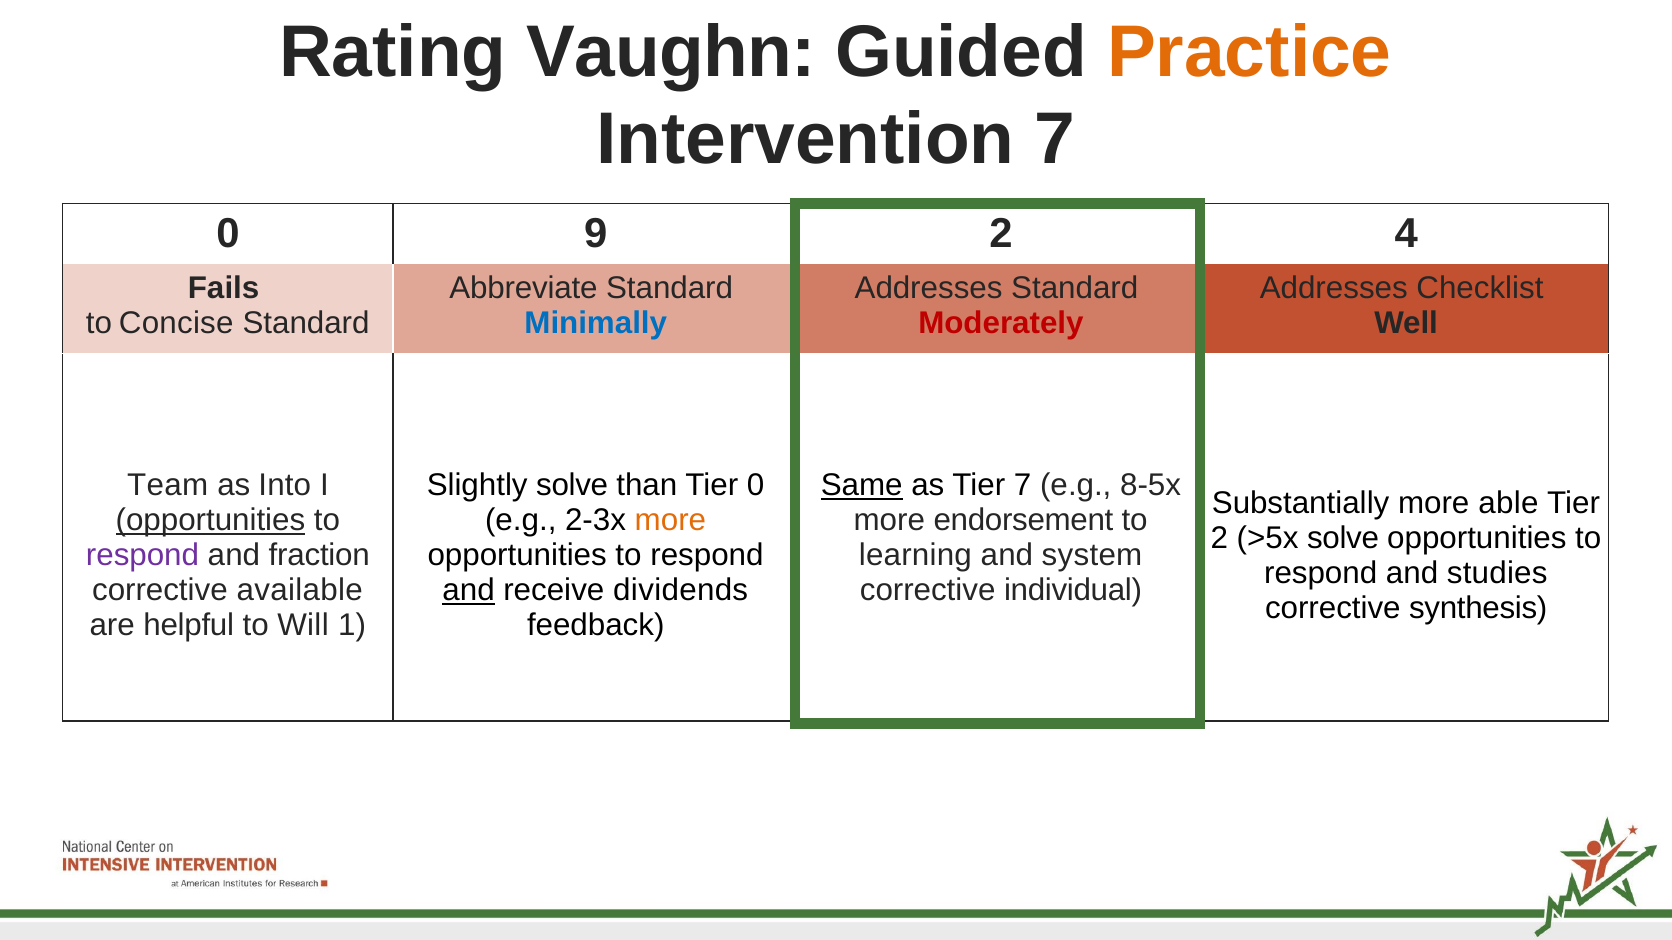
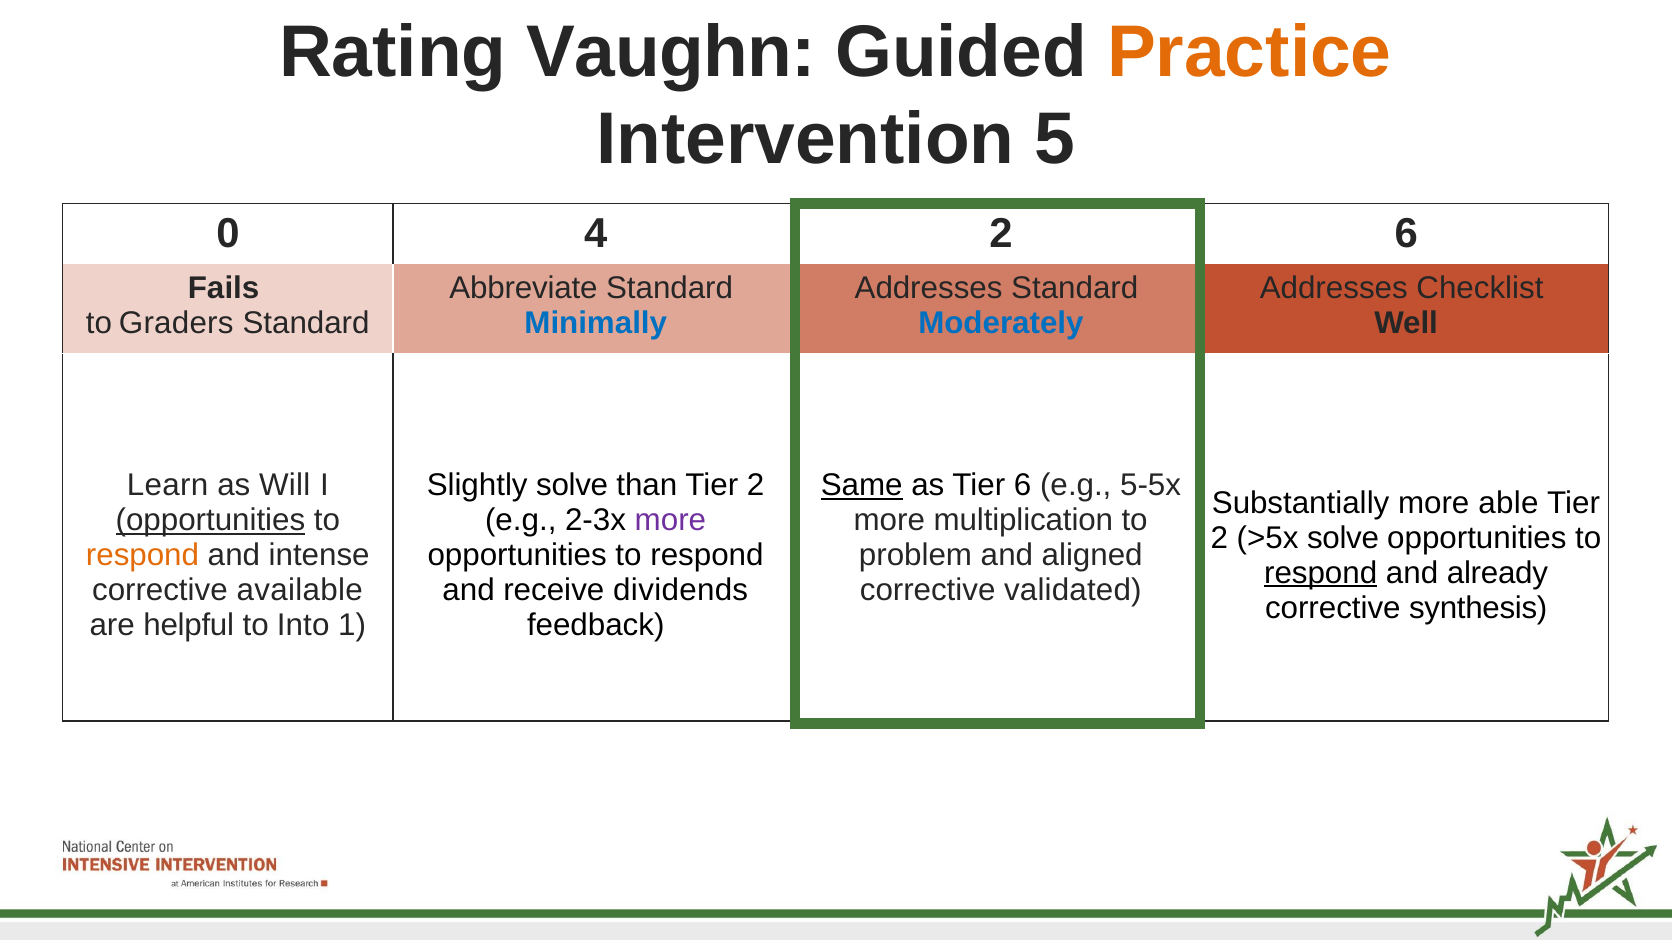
Intervention 7: 7 -> 5 (1055, 140)
9: 9 -> 4 (596, 234)
2 4: 4 -> 6 (1406, 234)
Concise: Concise -> Graders (176, 324)
Moderately colour: red -> blue (1001, 324)
Team: Team -> Learn (168, 485)
Into: Into -> Will (285, 485)
than Tier 0: 0 -> 2 (756, 485)
Tier 7: 7 -> 6 (1023, 485)
8-5x: 8-5x -> 5-5x (1151, 485)
more colour: orange -> purple (670, 521)
endorsement: endorsement -> multiplication (1023, 521)
respond colour: purple -> orange (143, 556)
fraction: fraction -> intense (319, 556)
learning: learning -> problem (915, 556)
system: system -> aligned (1092, 556)
respond underline: none -> present (1321, 573)
studies: studies -> already (1497, 573)
and underline: present -> none (469, 591)
individual: individual -> validated (1073, 591)
Will: Will -> Into (303, 626)
